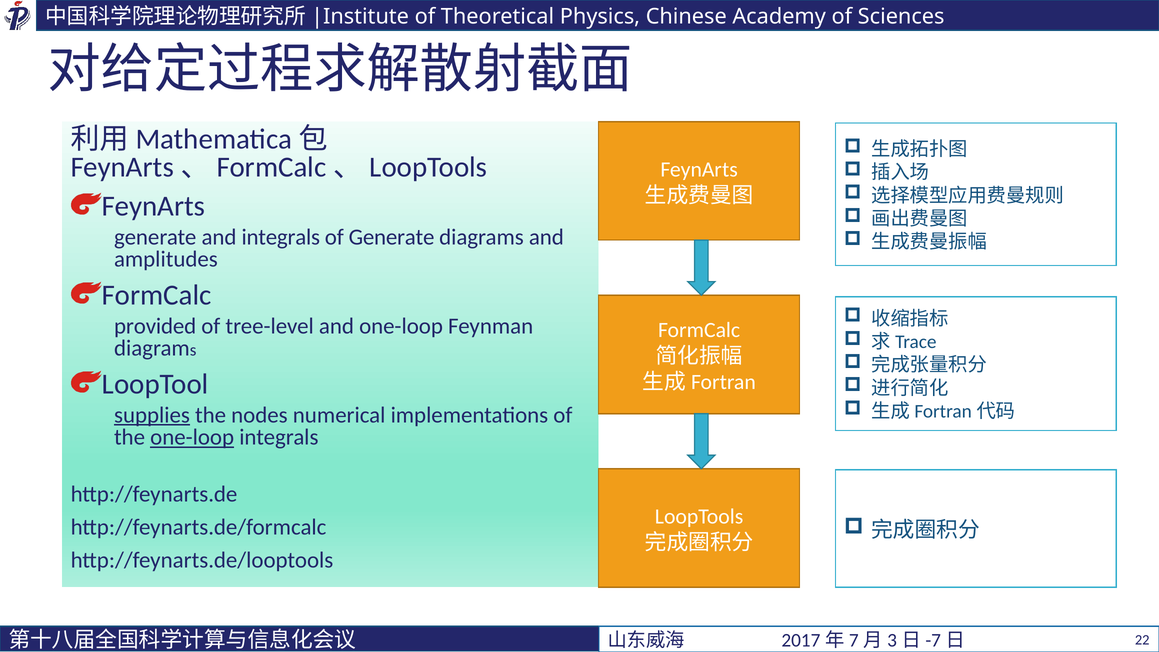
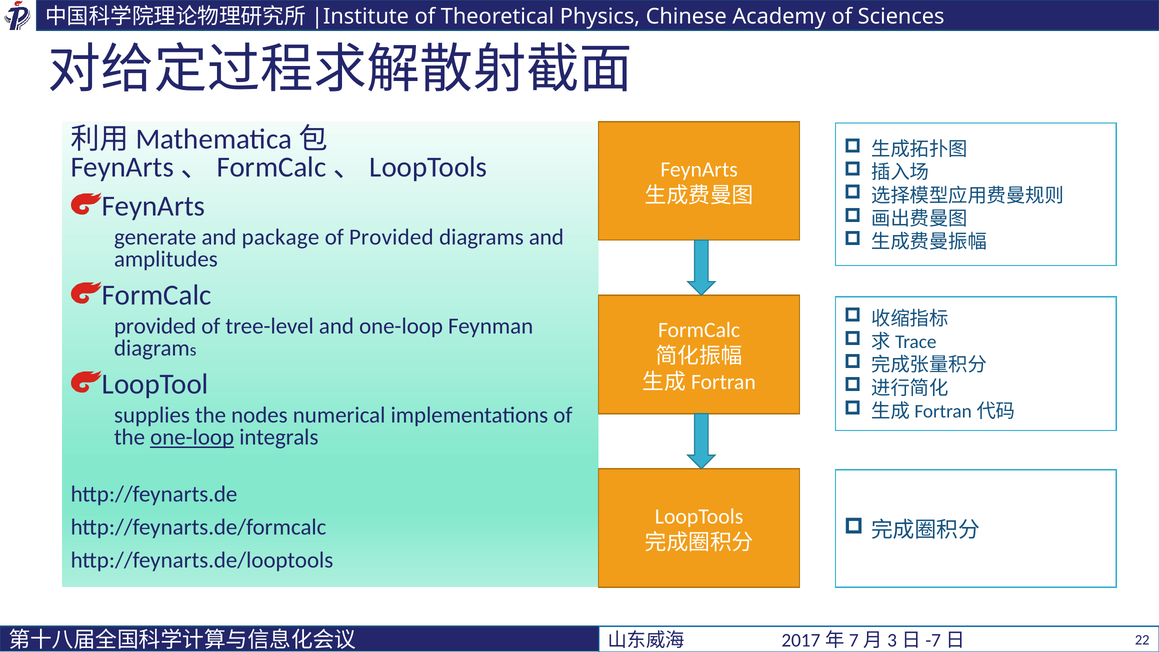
and integrals: integrals -> package (281, 237)
of Generate: Generate -> Provided (391, 237)
supplies underline: present -> none (152, 415)
